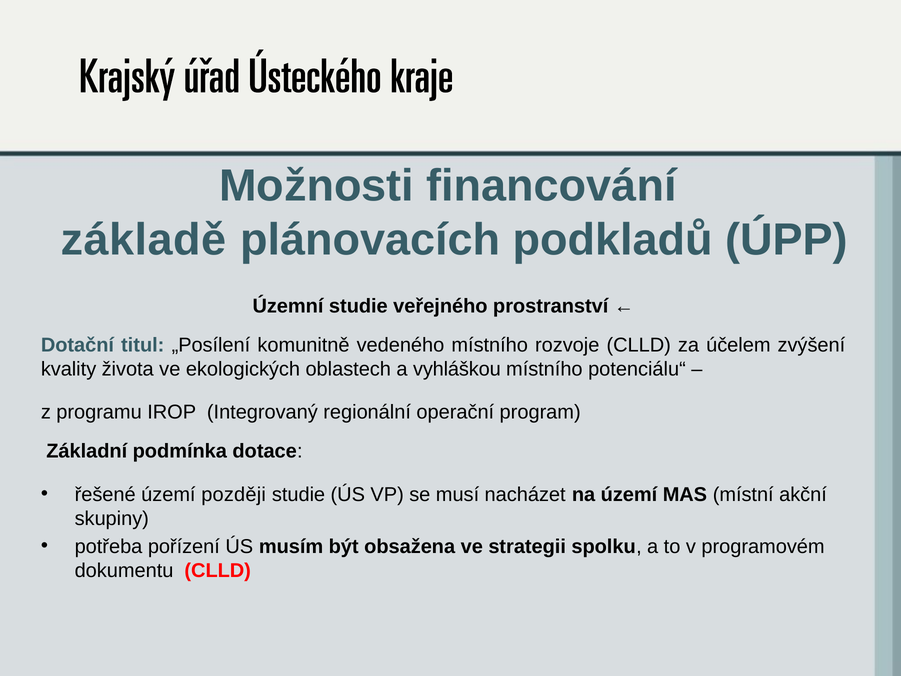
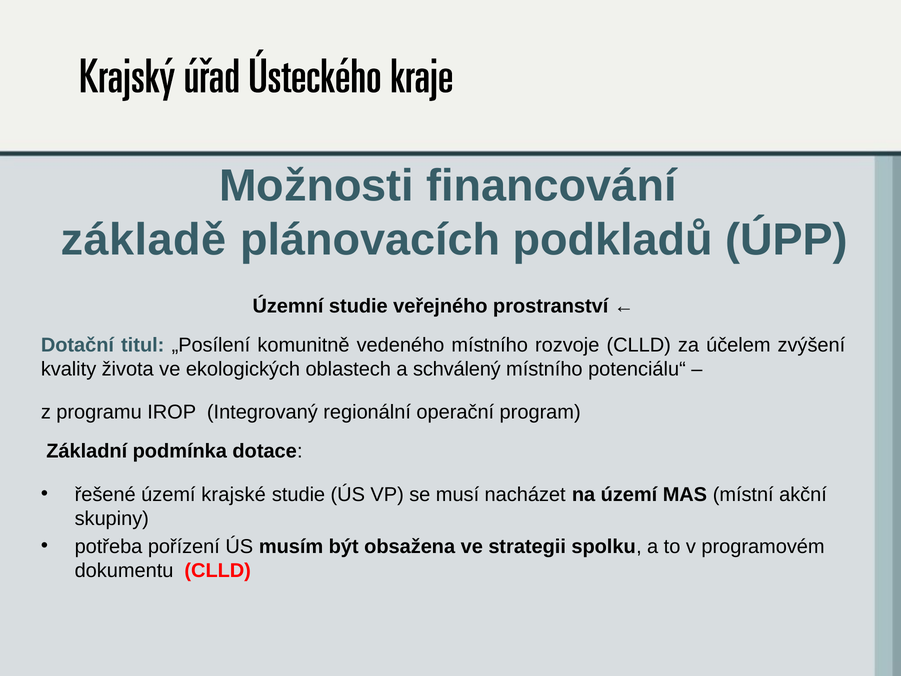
vyhláškou: vyhláškou -> schválený (457, 369)
později: později -> krajské (234, 494)
